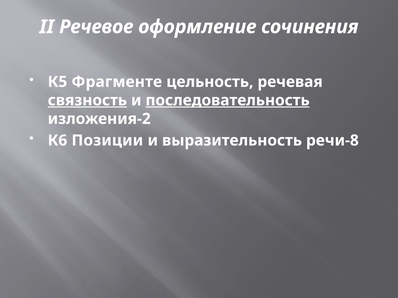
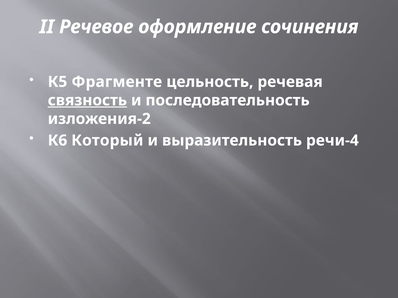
последовательность underline: present -> none (228, 100)
Позиции: Позиции -> Который (107, 141)
речи-8: речи-8 -> речи-4 (332, 141)
